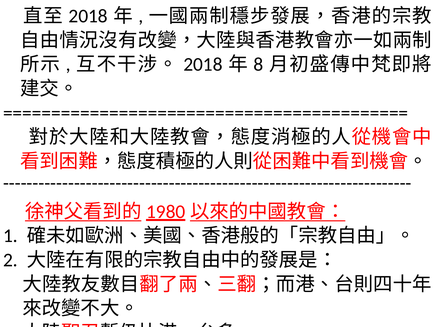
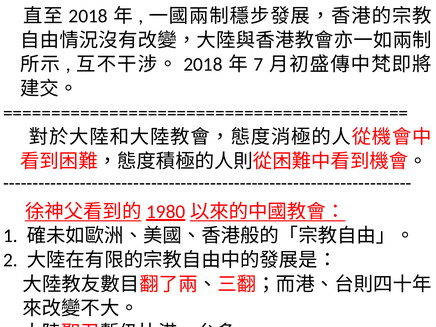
8: 8 -> 7 (258, 65)
